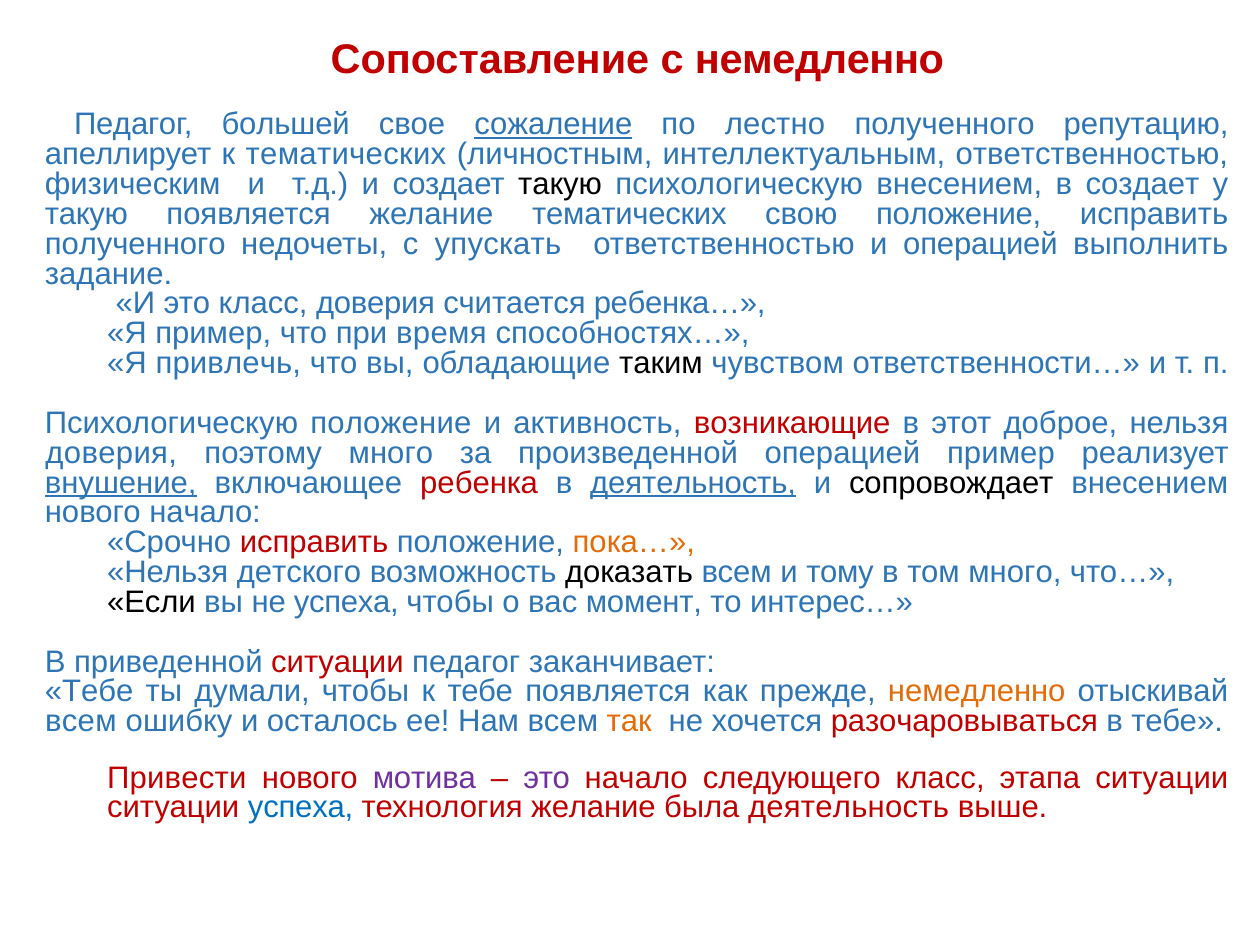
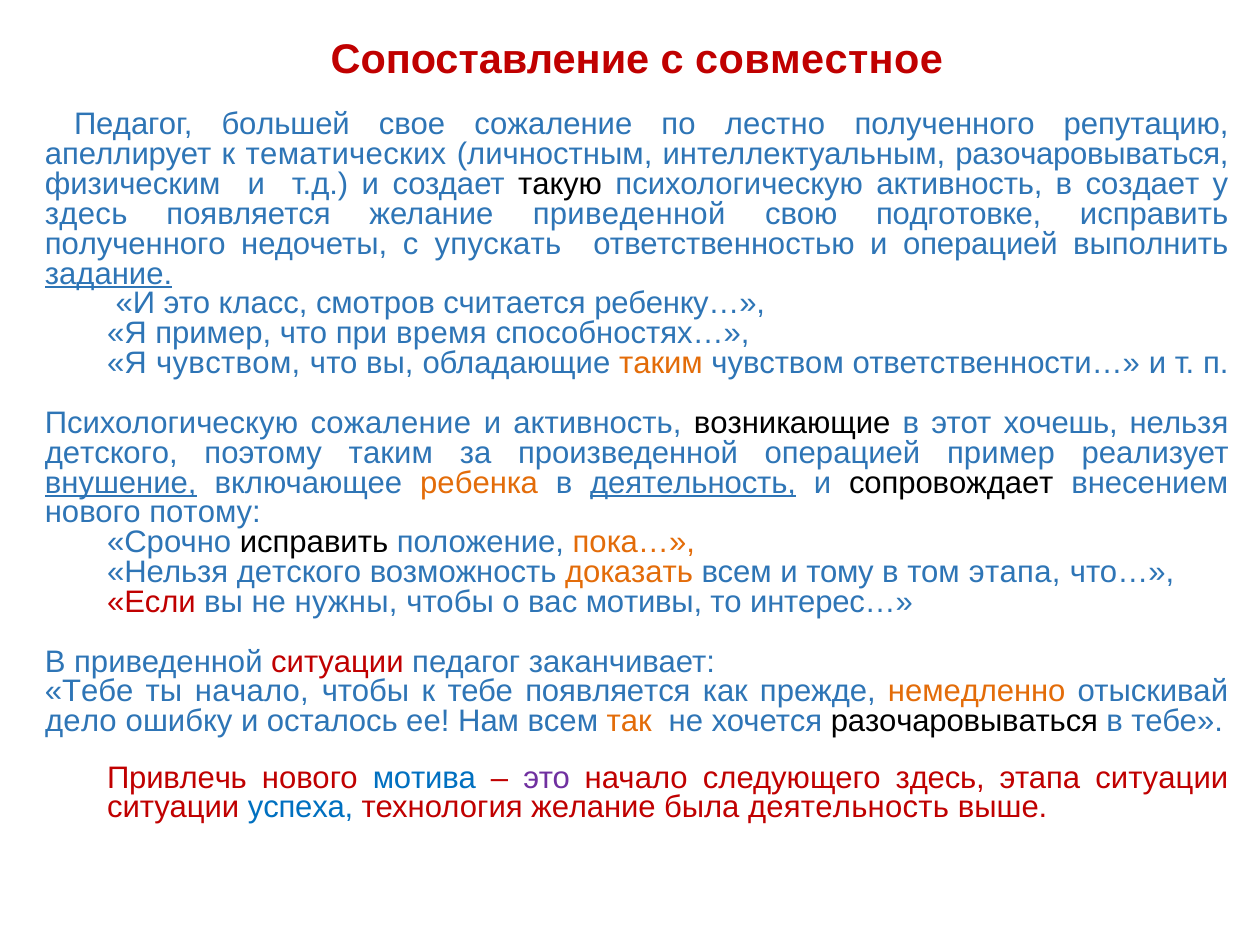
с немедленно: немедленно -> совместное (819, 60)
сожаление underline: present -> none (553, 125)
интеллектуальным ответственностью: ответственностью -> разочаровываться (1092, 155)
психологическую внесением: внесением -> активность (959, 184)
такую: такую -> здесь (86, 214)
желание тематических: тематических -> приведенной (629, 214)
свою положение: положение -> подготовке (959, 214)
задание underline: none -> present (109, 274)
класс доверия: доверия -> смотров (375, 304)
ребенка…: ребенка… -> ребенку… (680, 304)
Я привлечь: привлечь -> чувством (228, 364)
таким colour: black -> orange (661, 364)
Психологическую положение: положение -> сожаление (391, 423)
возникающие colour: red -> black (792, 423)
доброе: доброе -> хочешь (1061, 423)
доверия: доверия -> детского (111, 453)
поэтому много: много -> таким (391, 453)
ребенка colour: red -> orange (479, 483)
нового начало: начало -> потому (205, 513)
исправить colour: red -> black (314, 543)
доказать colour: black -> orange (629, 572)
том много: много -> этапа (1015, 572)
Если colour: black -> red (151, 602)
не успеха: успеха -> нужны (346, 602)
момент: момент -> мотивы (644, 602)
ты думали: думали -> начало (252, 692)
всем: всем -> дело (81, 722)
разочаровываться colour: red -> black (964, 722)
Привести: Привести -> Привлечь (177, 778)
мотива colour: purple -> blue (424, 778)
следующего класс: класс -> здесь (940, 778)
